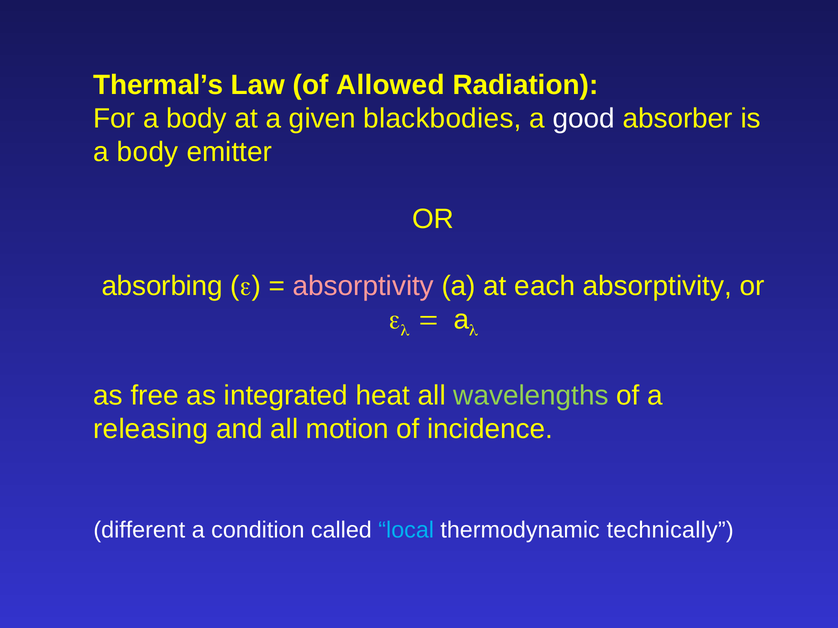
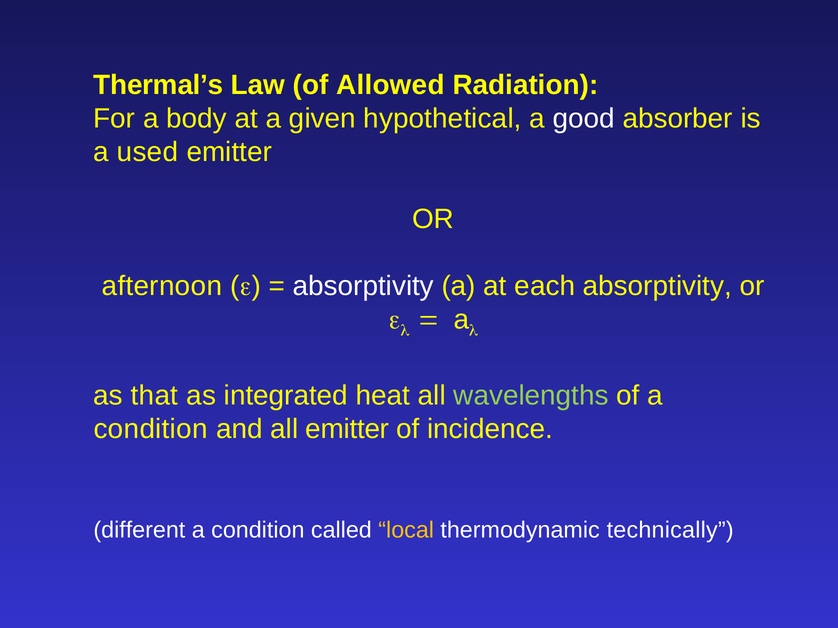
blackbodies: blackbodies -> hypothetical (443, 119)
body: body -> used (148, 152)
absorbing: absorbing -> afternoon (162, 286)
absorptivity colour: pink -> white (363, 286)
free: free -> that (155, 396)
releasing: releasing -> condition (151, 429)
all motion: motion -> emitter (347, 429)
local colour: light blue -> yellow (406, 530)
